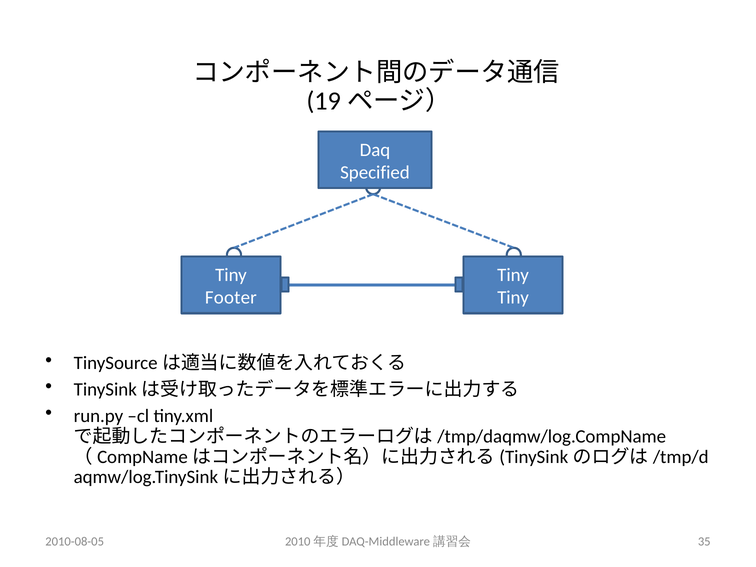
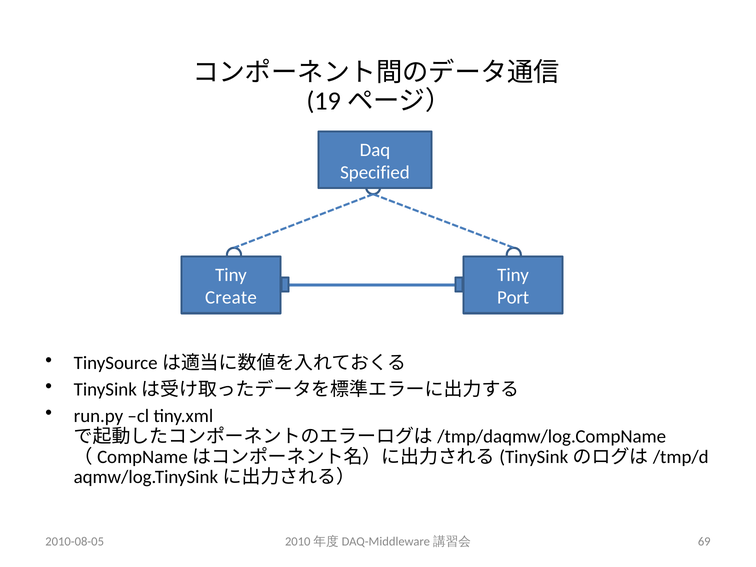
Footer: Footer -> Create (231, 298)
Tiny: Tiny -> Port (513, 298)
35: 35 -> 69 (704, 541)
